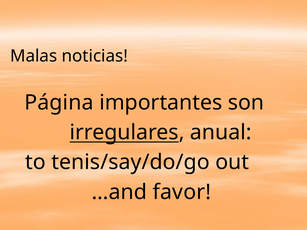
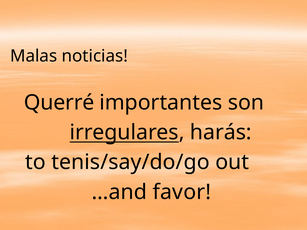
Página: Página -> Querré (59, 103)
anual: anual -> harás (221, 133)
